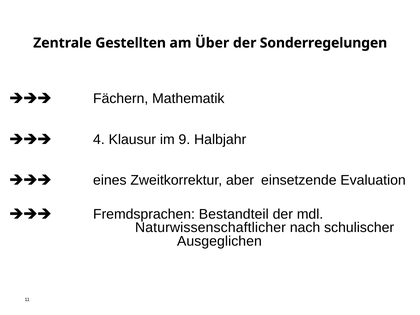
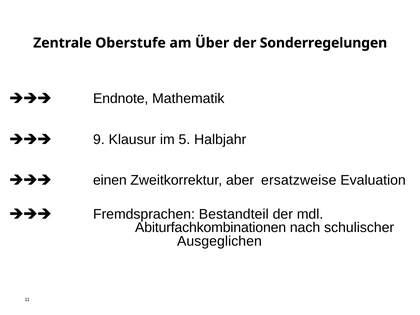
Gestellten: Gestellten -> Oberstufe (131, 43)
Fächern: Fächern -> Endnote (121, 99)
4: 4 -> 9 (99, 140)
9: 9 -> 5 (184, 140)
eines: eines -> einen (110, 180)
einsetzende: einsetzende -> ersatzweise (299, 180)
Naturwissenschaftlicher: Naturwissenschaftlicher -> Abiturfachkombinationen (211, 228)
